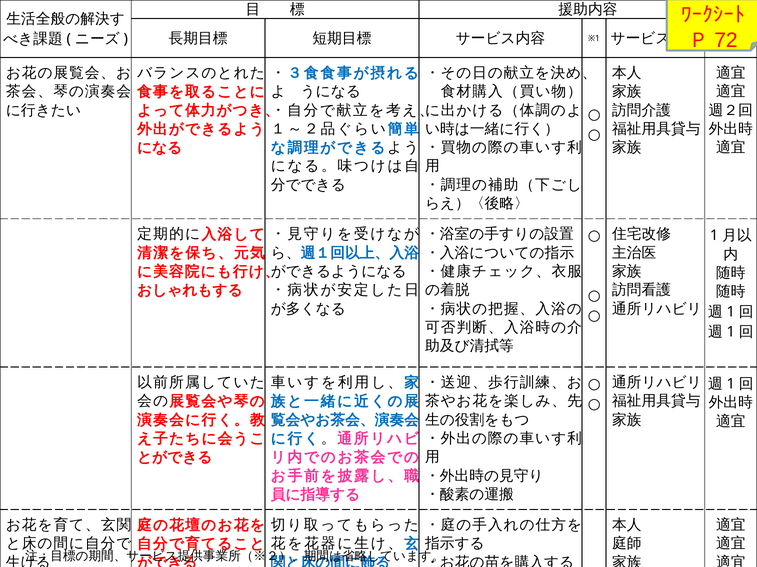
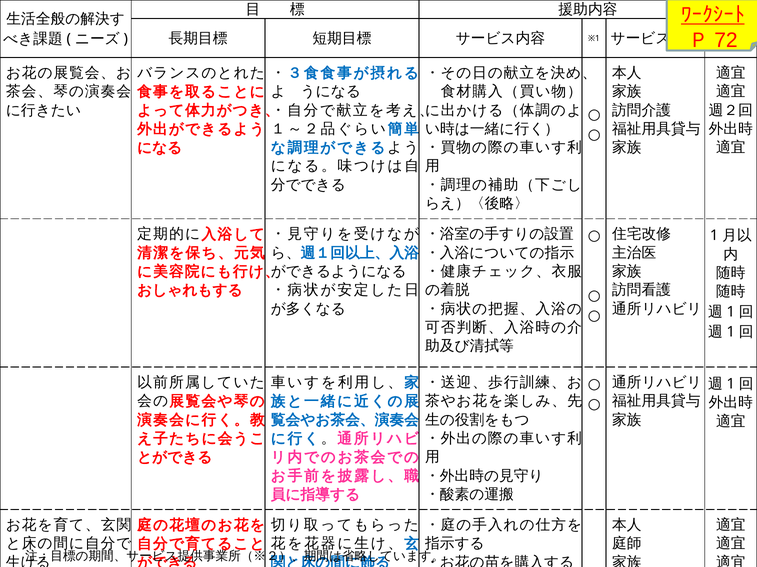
ﾜｰｸｼｰﾄ underline: none -> present (713, 15)
